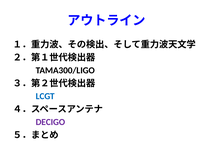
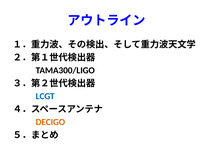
DECIGO colour: purple -> orange (50, 122)
